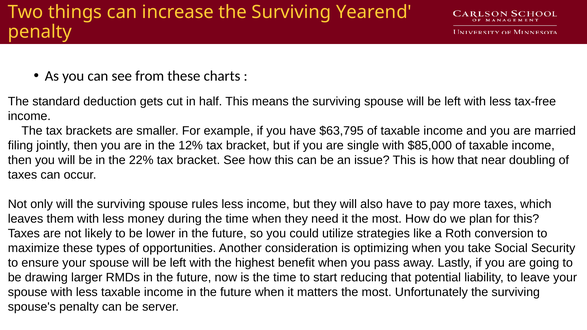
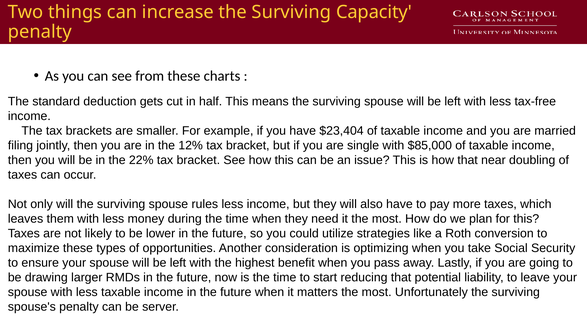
Yearend: Yearend -> Capacity (374, 12)
$63,795: $63,795 -> $23,404 (342, 131)
